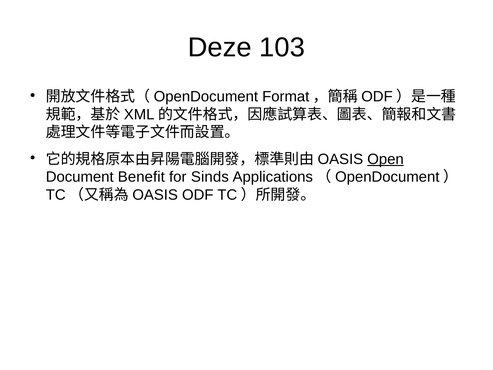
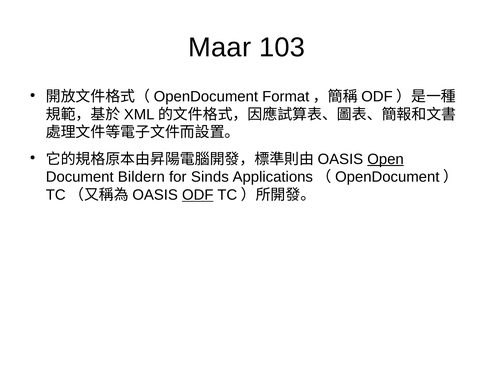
Deze: Deze -> Maar (220, 47)
Benefit: Benefit -> Bildern (141, 177)
ODF underline: none -> present (198, 195)
